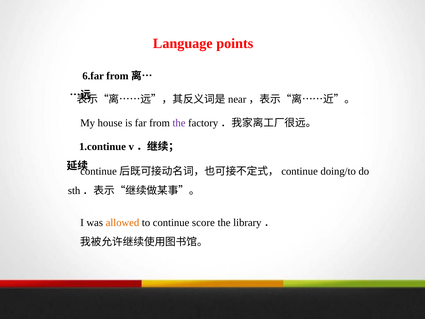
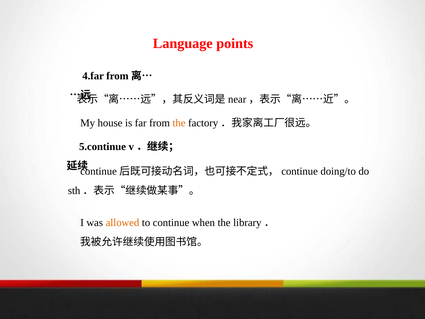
6.far: 6.far -> 4.far (93, 76)
the colour: purple -> orange (179, 123)
1.continue: 1.continue -> 5.continue (103, 147)
score: score -> when (203, 223)
